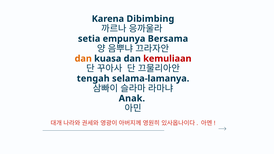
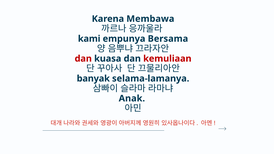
Dibimbing: Dibimbing -> Membawa (150, 19)
setia: setia -> kami (89, 39)
dan colour: orange -> red (83, 59)
tengah: tengah -> banyak (93, 79)
